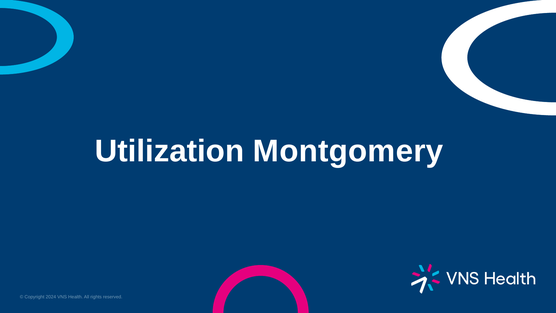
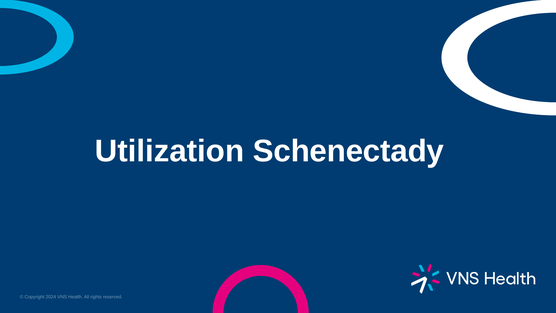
Montgomery: Montgomery -> Schenectady (348, 151)
